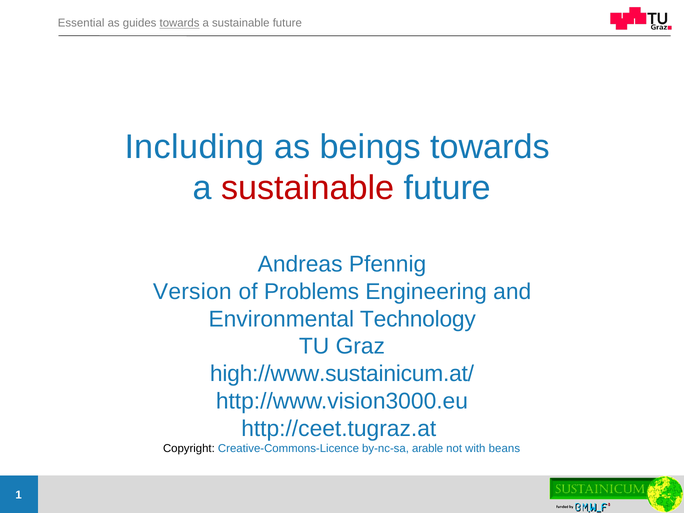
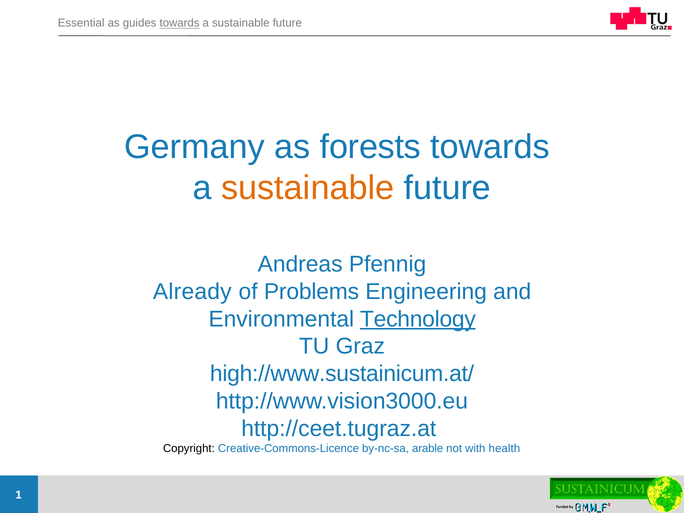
Including: Including -> Germany (195, 147)
beings: beings -> forests (370, 147)
sustainable colour: red -> orange (308, 188)
Version: Version -> Already (192, 292)
Technology underline: none -> present (418, 319)
beans: beans -> health (504, 448)
